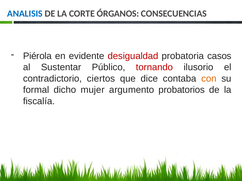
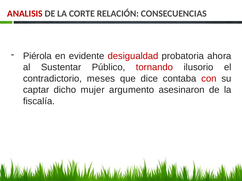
ANALISIS colour: blue -> red (25, 14)
ÓRGANOS: ÓRGANOS -> RELACIÓN (118, 14)
casos: casos -> ahora (219, 56)
ciertos: ciertos -> meses (101, 79)
con colour: orange -> red (209, 79)
formal: formal -> captar (36, 90)
probatorios: probatorios -> asesinaron (182, 90)
